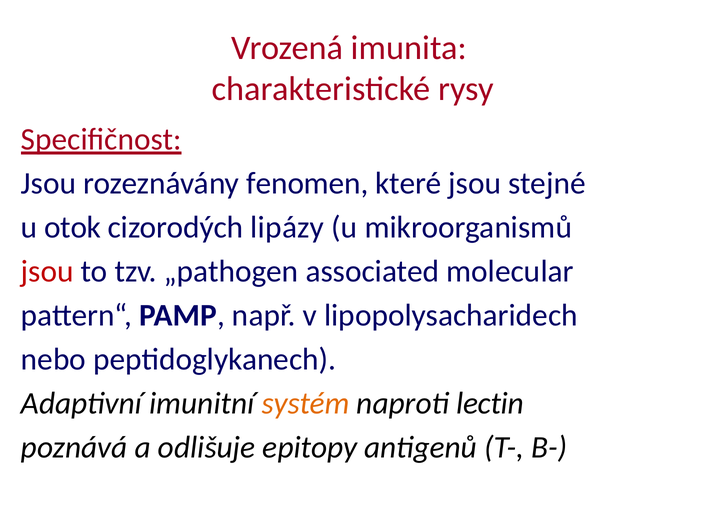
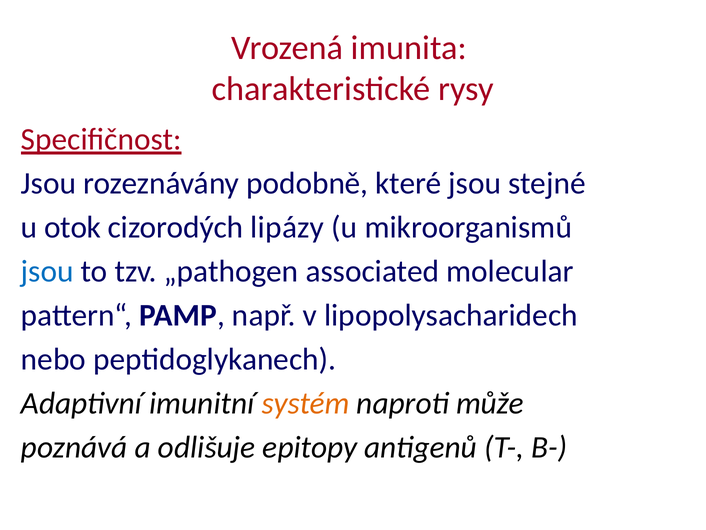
fenomen: fenomen -> podobně (307, 183)
jsou colour: red -> blue (47, 271)
lectin: lectin -> může (490, 403)
